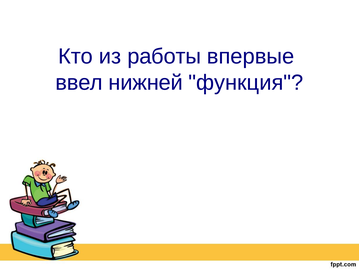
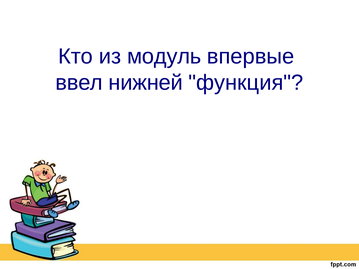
работы: работы -> модуль (164, 56)
